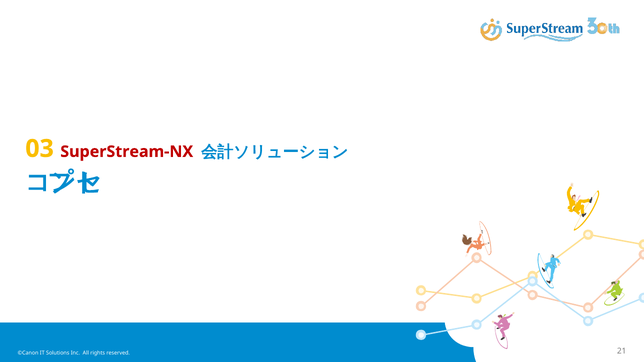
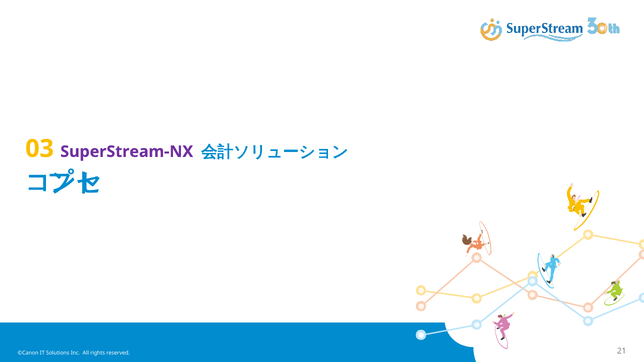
SuperStream-NX colour: red -> purple (127, 152)
